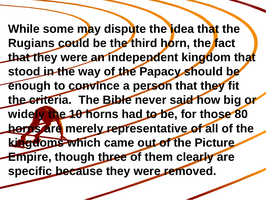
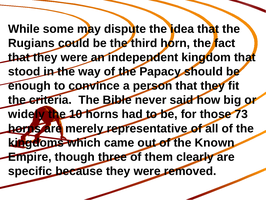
80: 80 -> 73 (241, 114)
Picture: Picture -> Known (215, 142)
